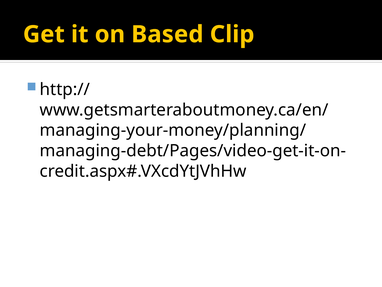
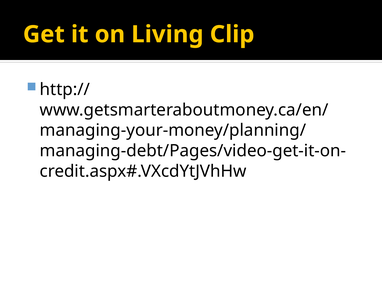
Based: Based -> Living (167, 34)
